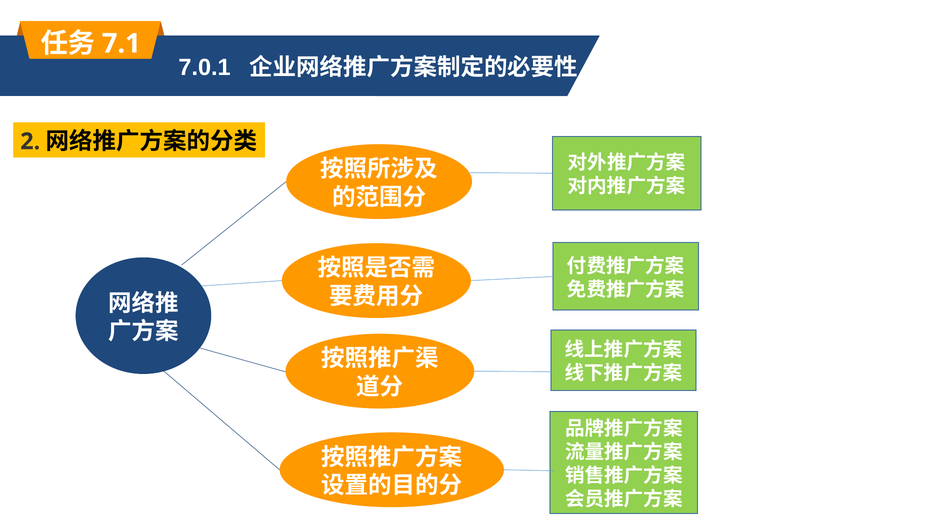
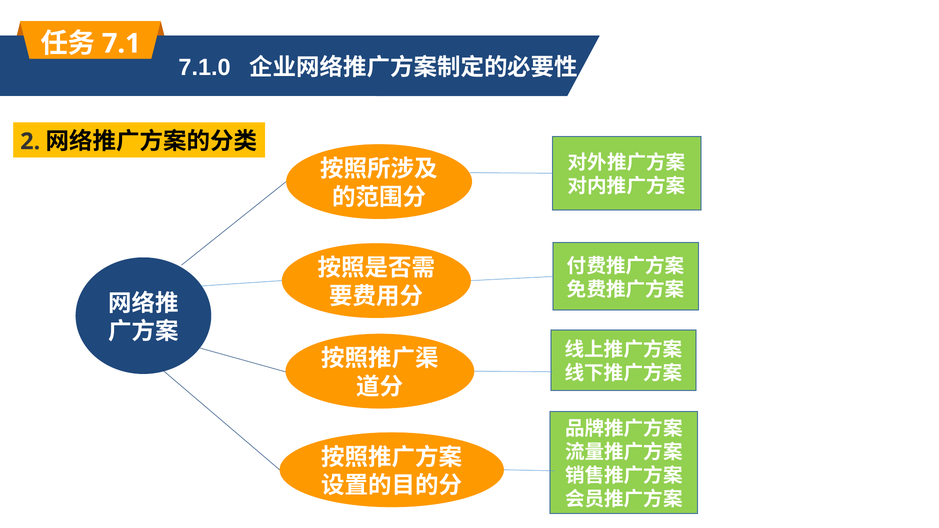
7.0.1: 7.0.1 -> 7.1.0 (205, 67)
